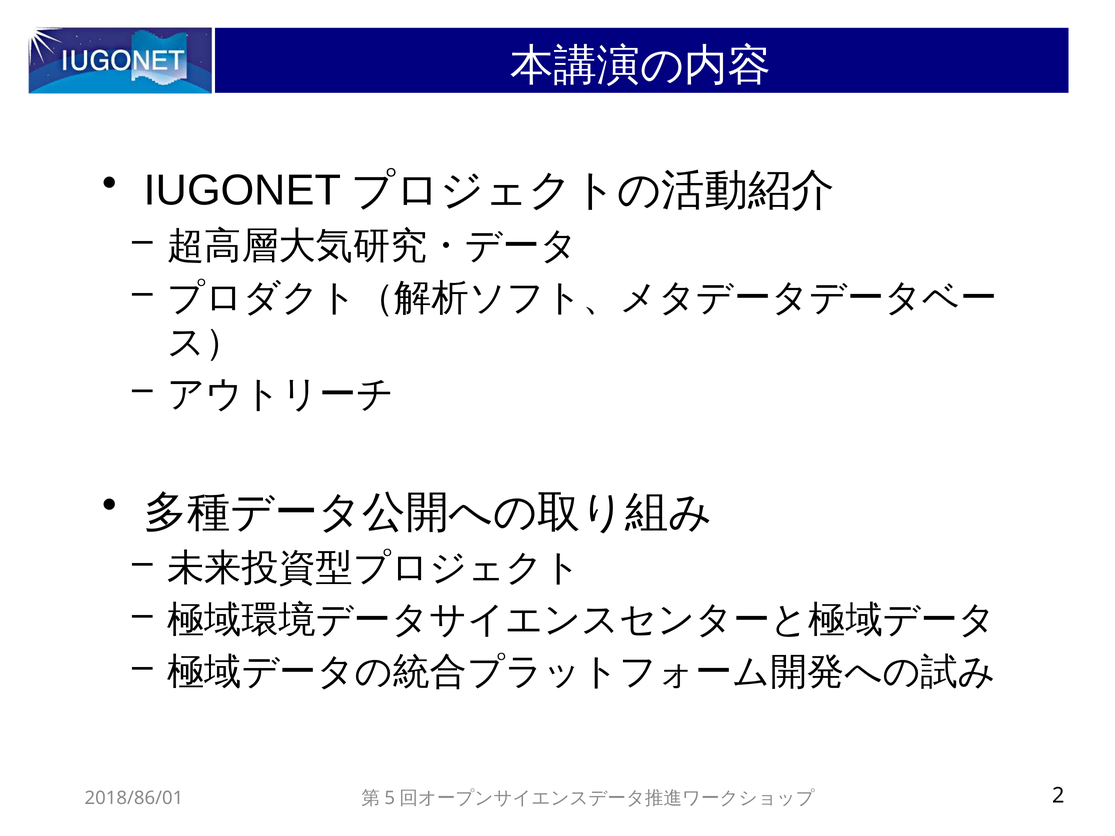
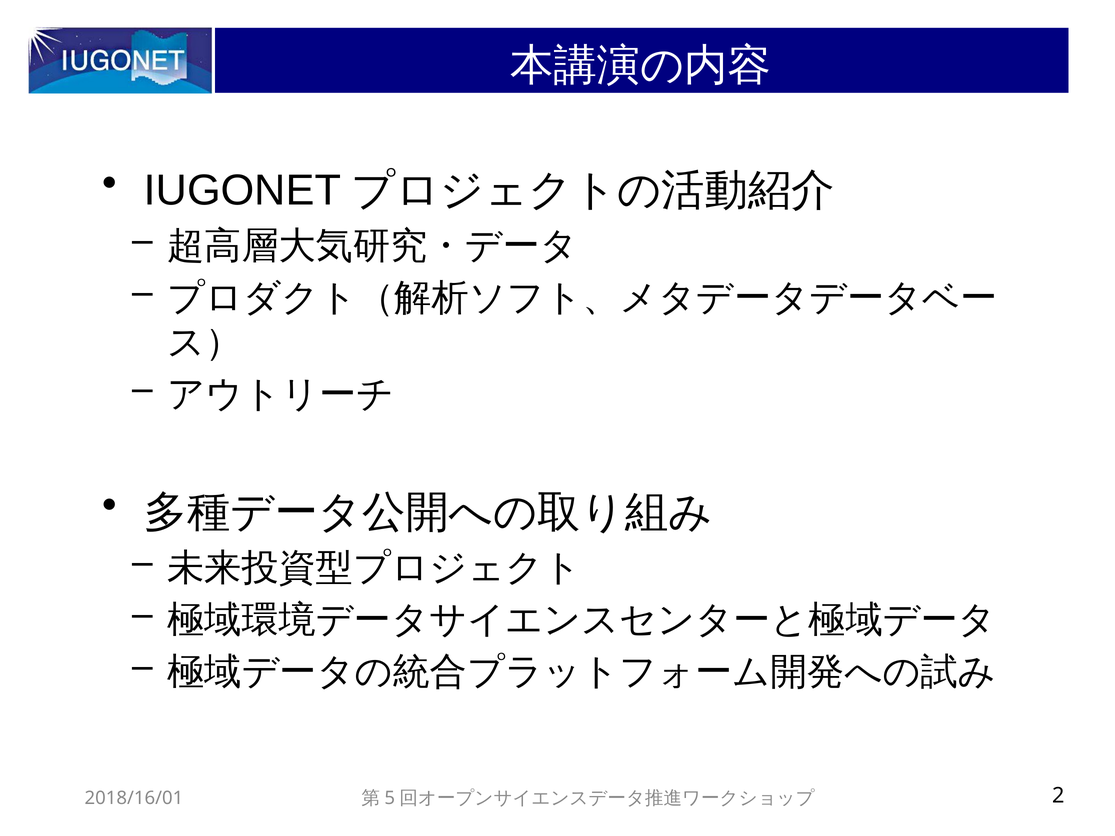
2018/86/01: 2018/86/01 -> 2018/16/01 (134, 798)
